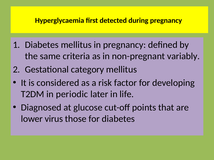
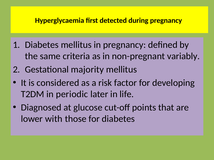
category: category -> majority (87, 70)
virus: virus -> with (54, 119)
